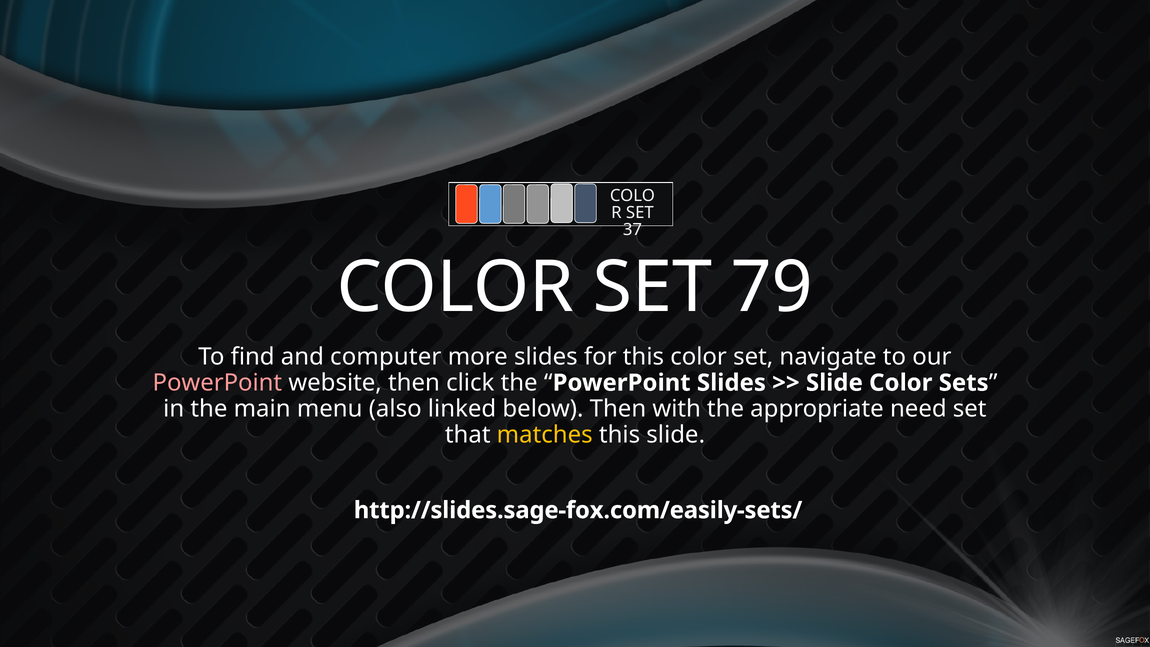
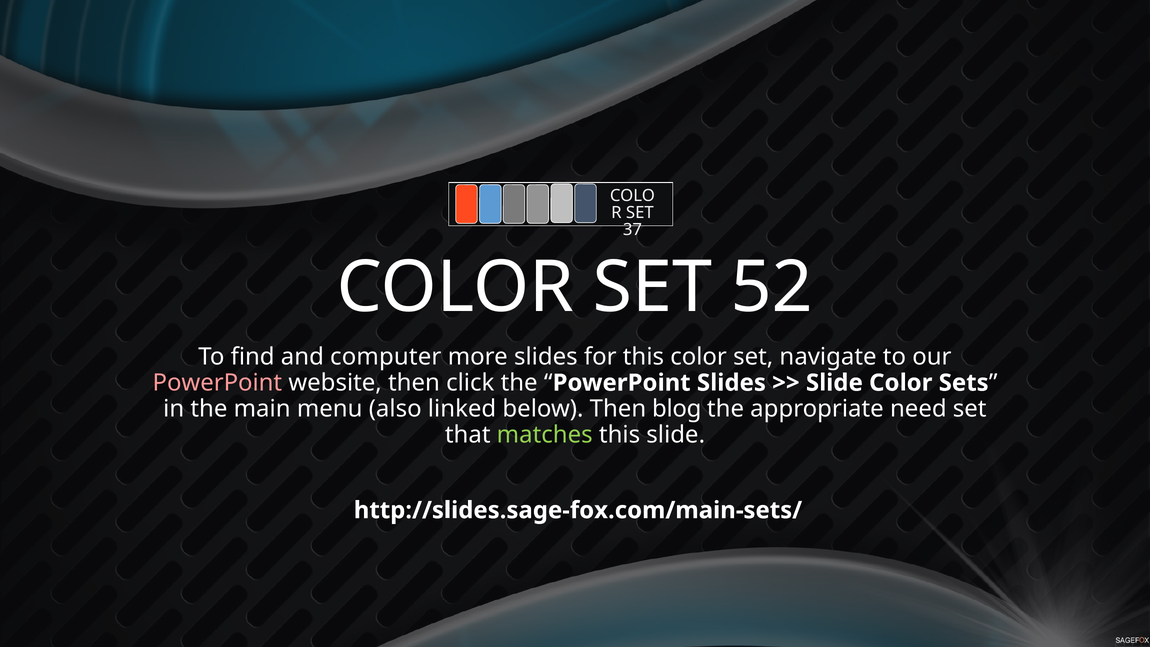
79: 79 -> 52 (772, 287)
with: with -> blog (677, 409)
matches colour: yellow -> light green (545, 435)
http://slides.sage-fox.com/easily-sets/: http://slides.sage-fox.com/easily-sets/ -> http://slides.sage-fox.com/main-sets/ (578, 510)
